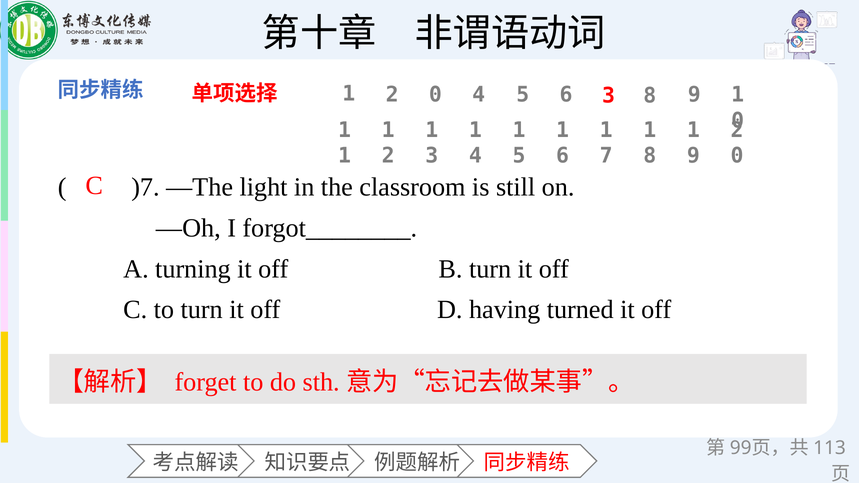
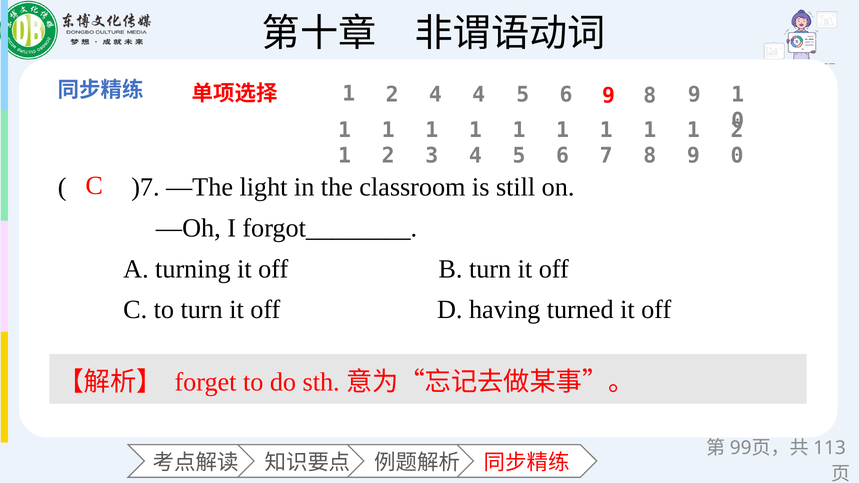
1 2 0: 0 -> 4 (435, 95)
6 3: 3 -> 9 (608, 96)
